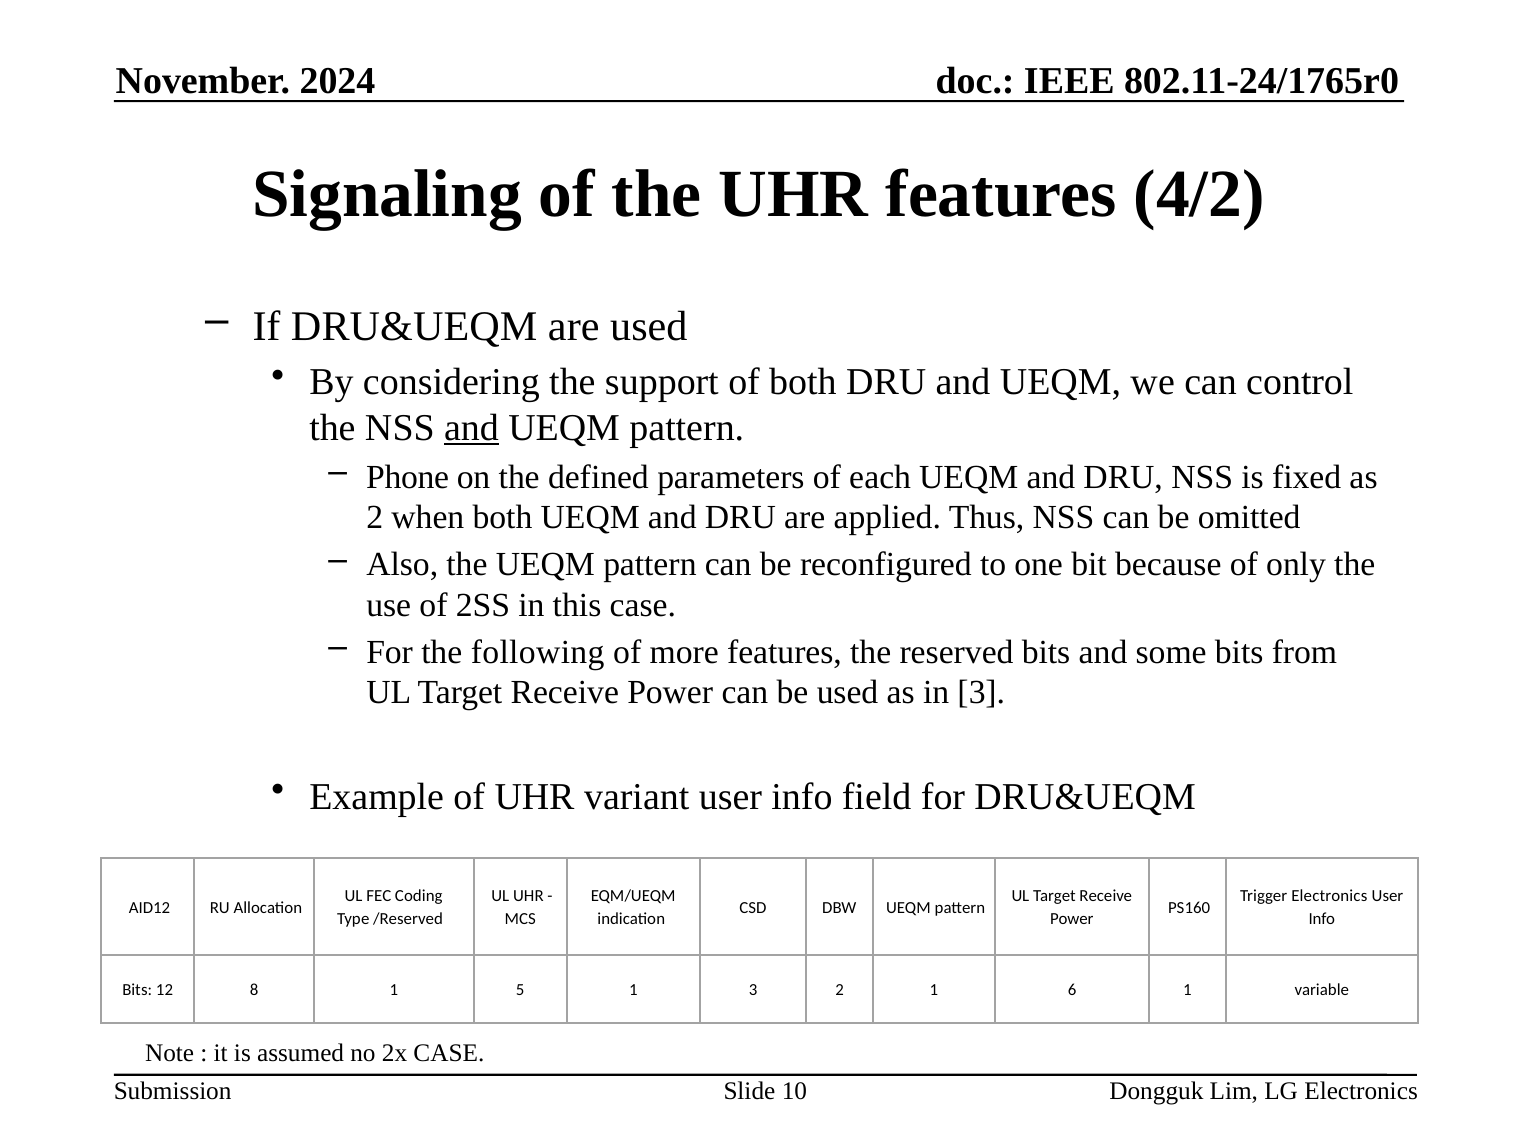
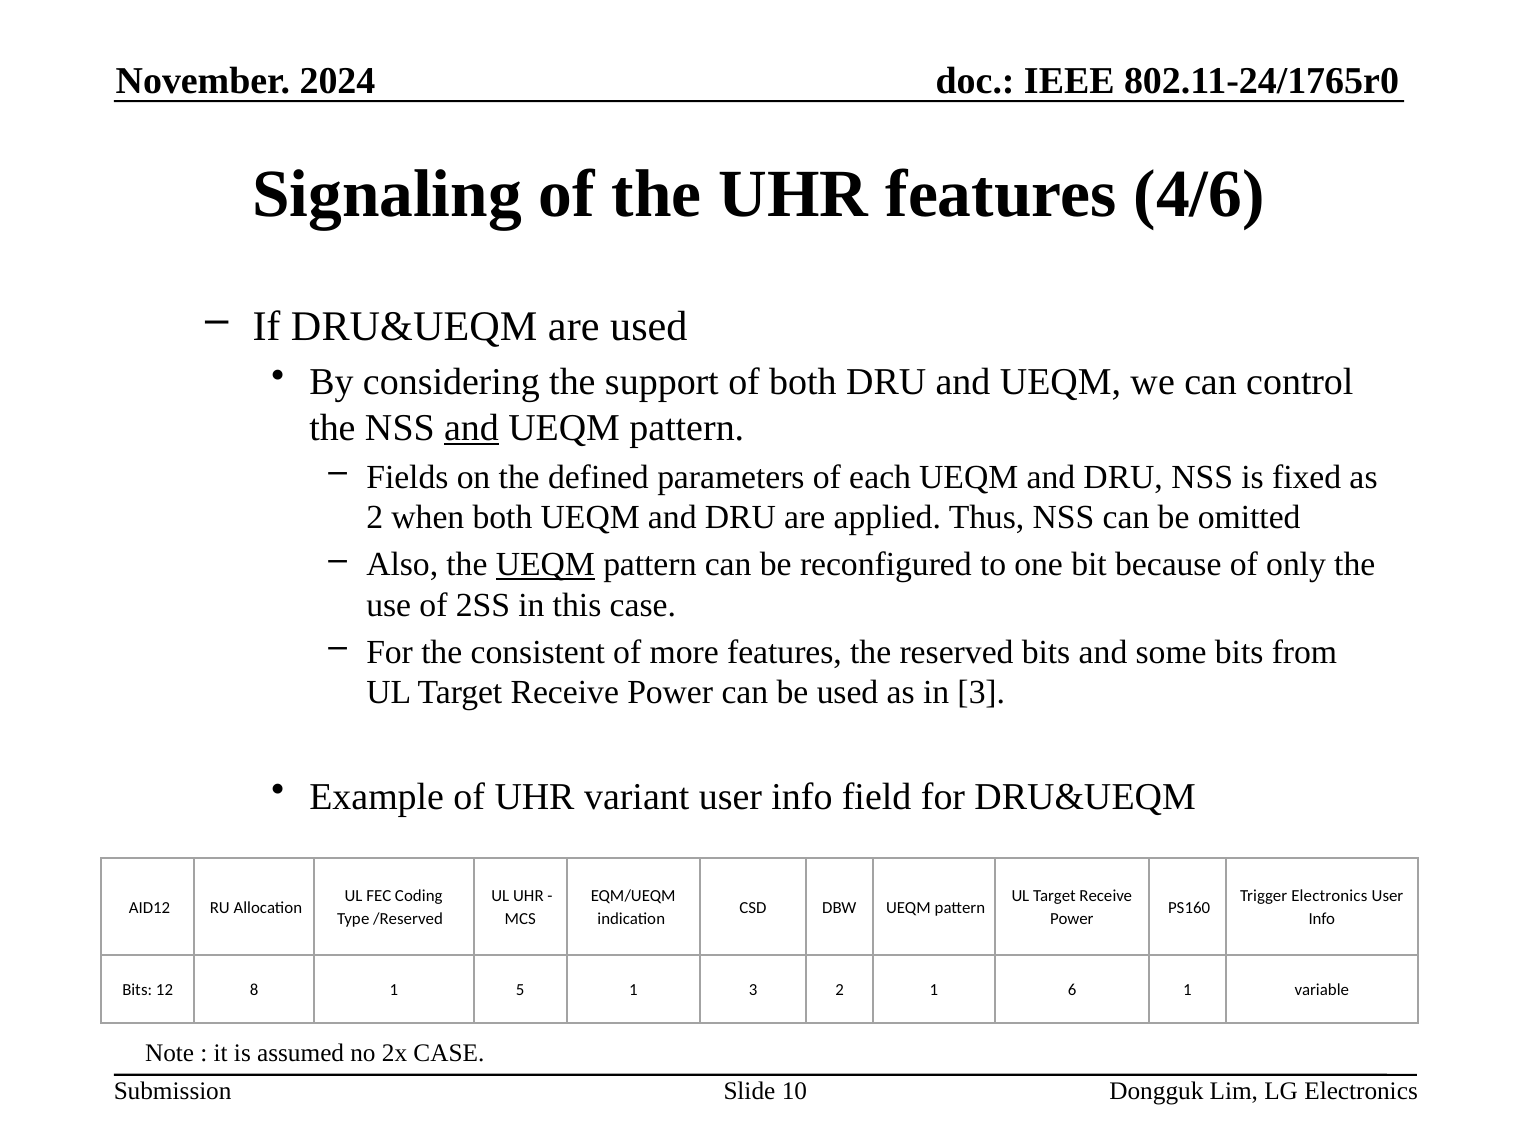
4/2: 4/2 -> 4/6 (1199, 194)
Phone: Phone -> Fields (407, 477)
UEQM underline: none -> present (545, 565)
following: following -> consistent (538, 653)
